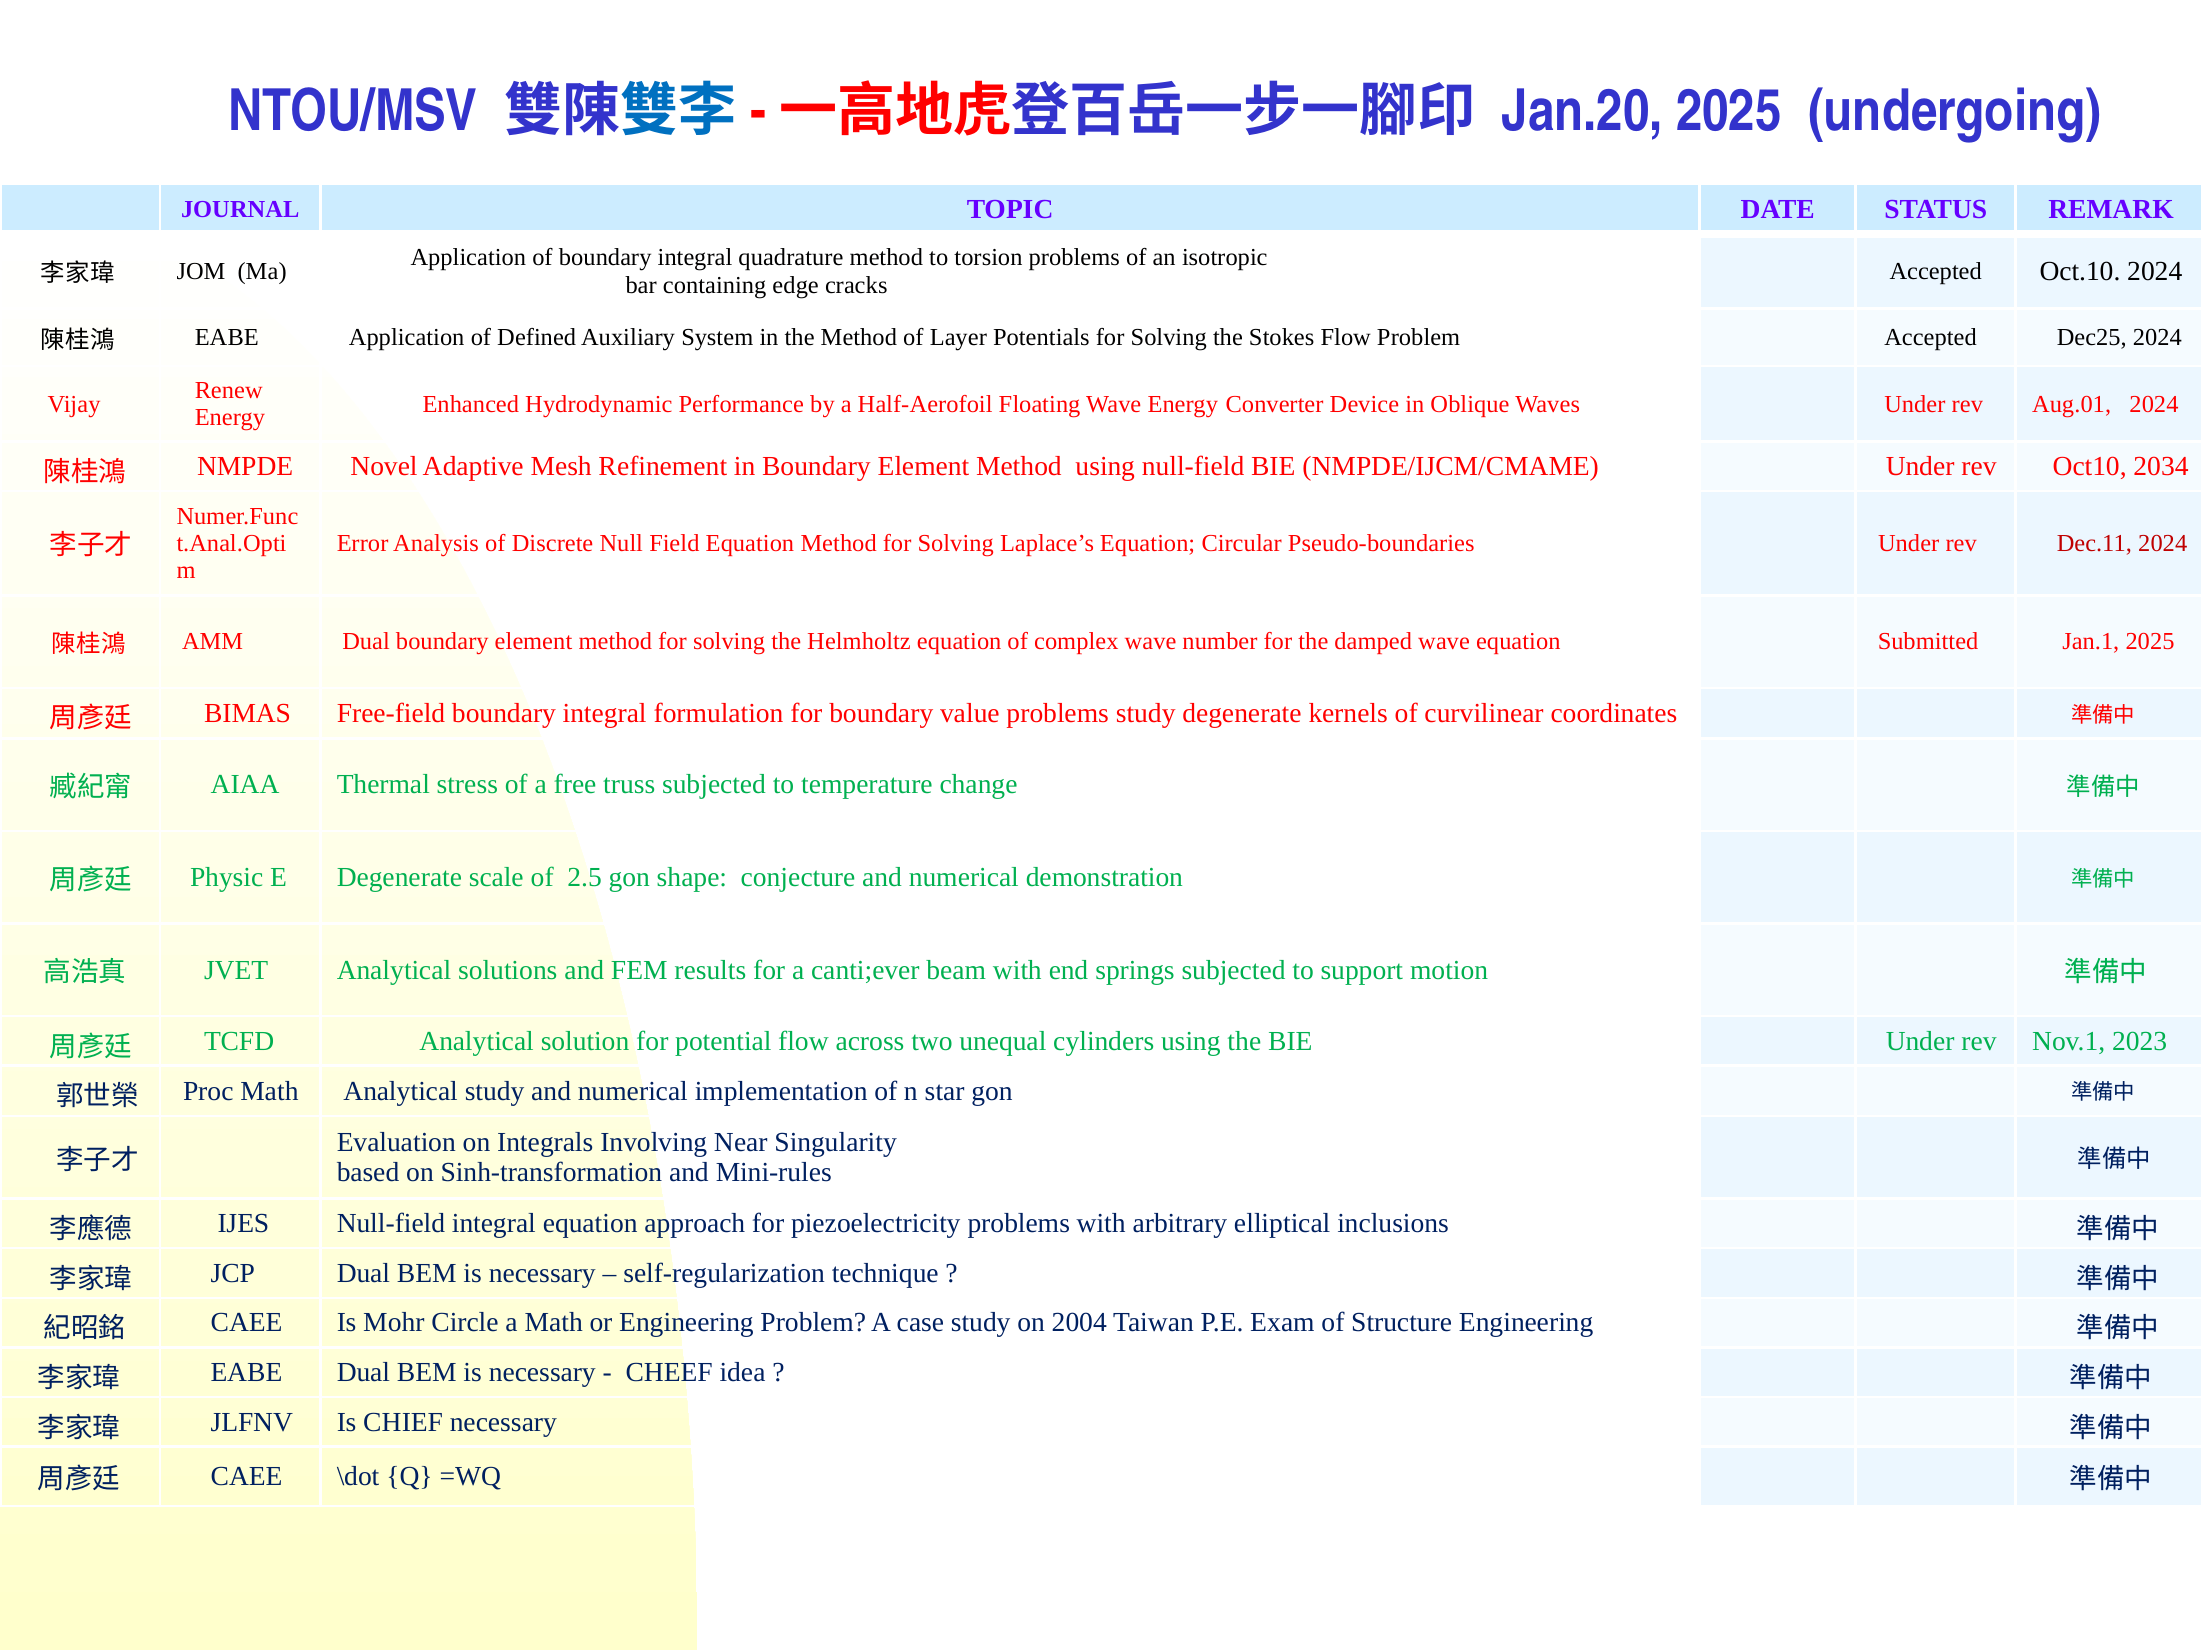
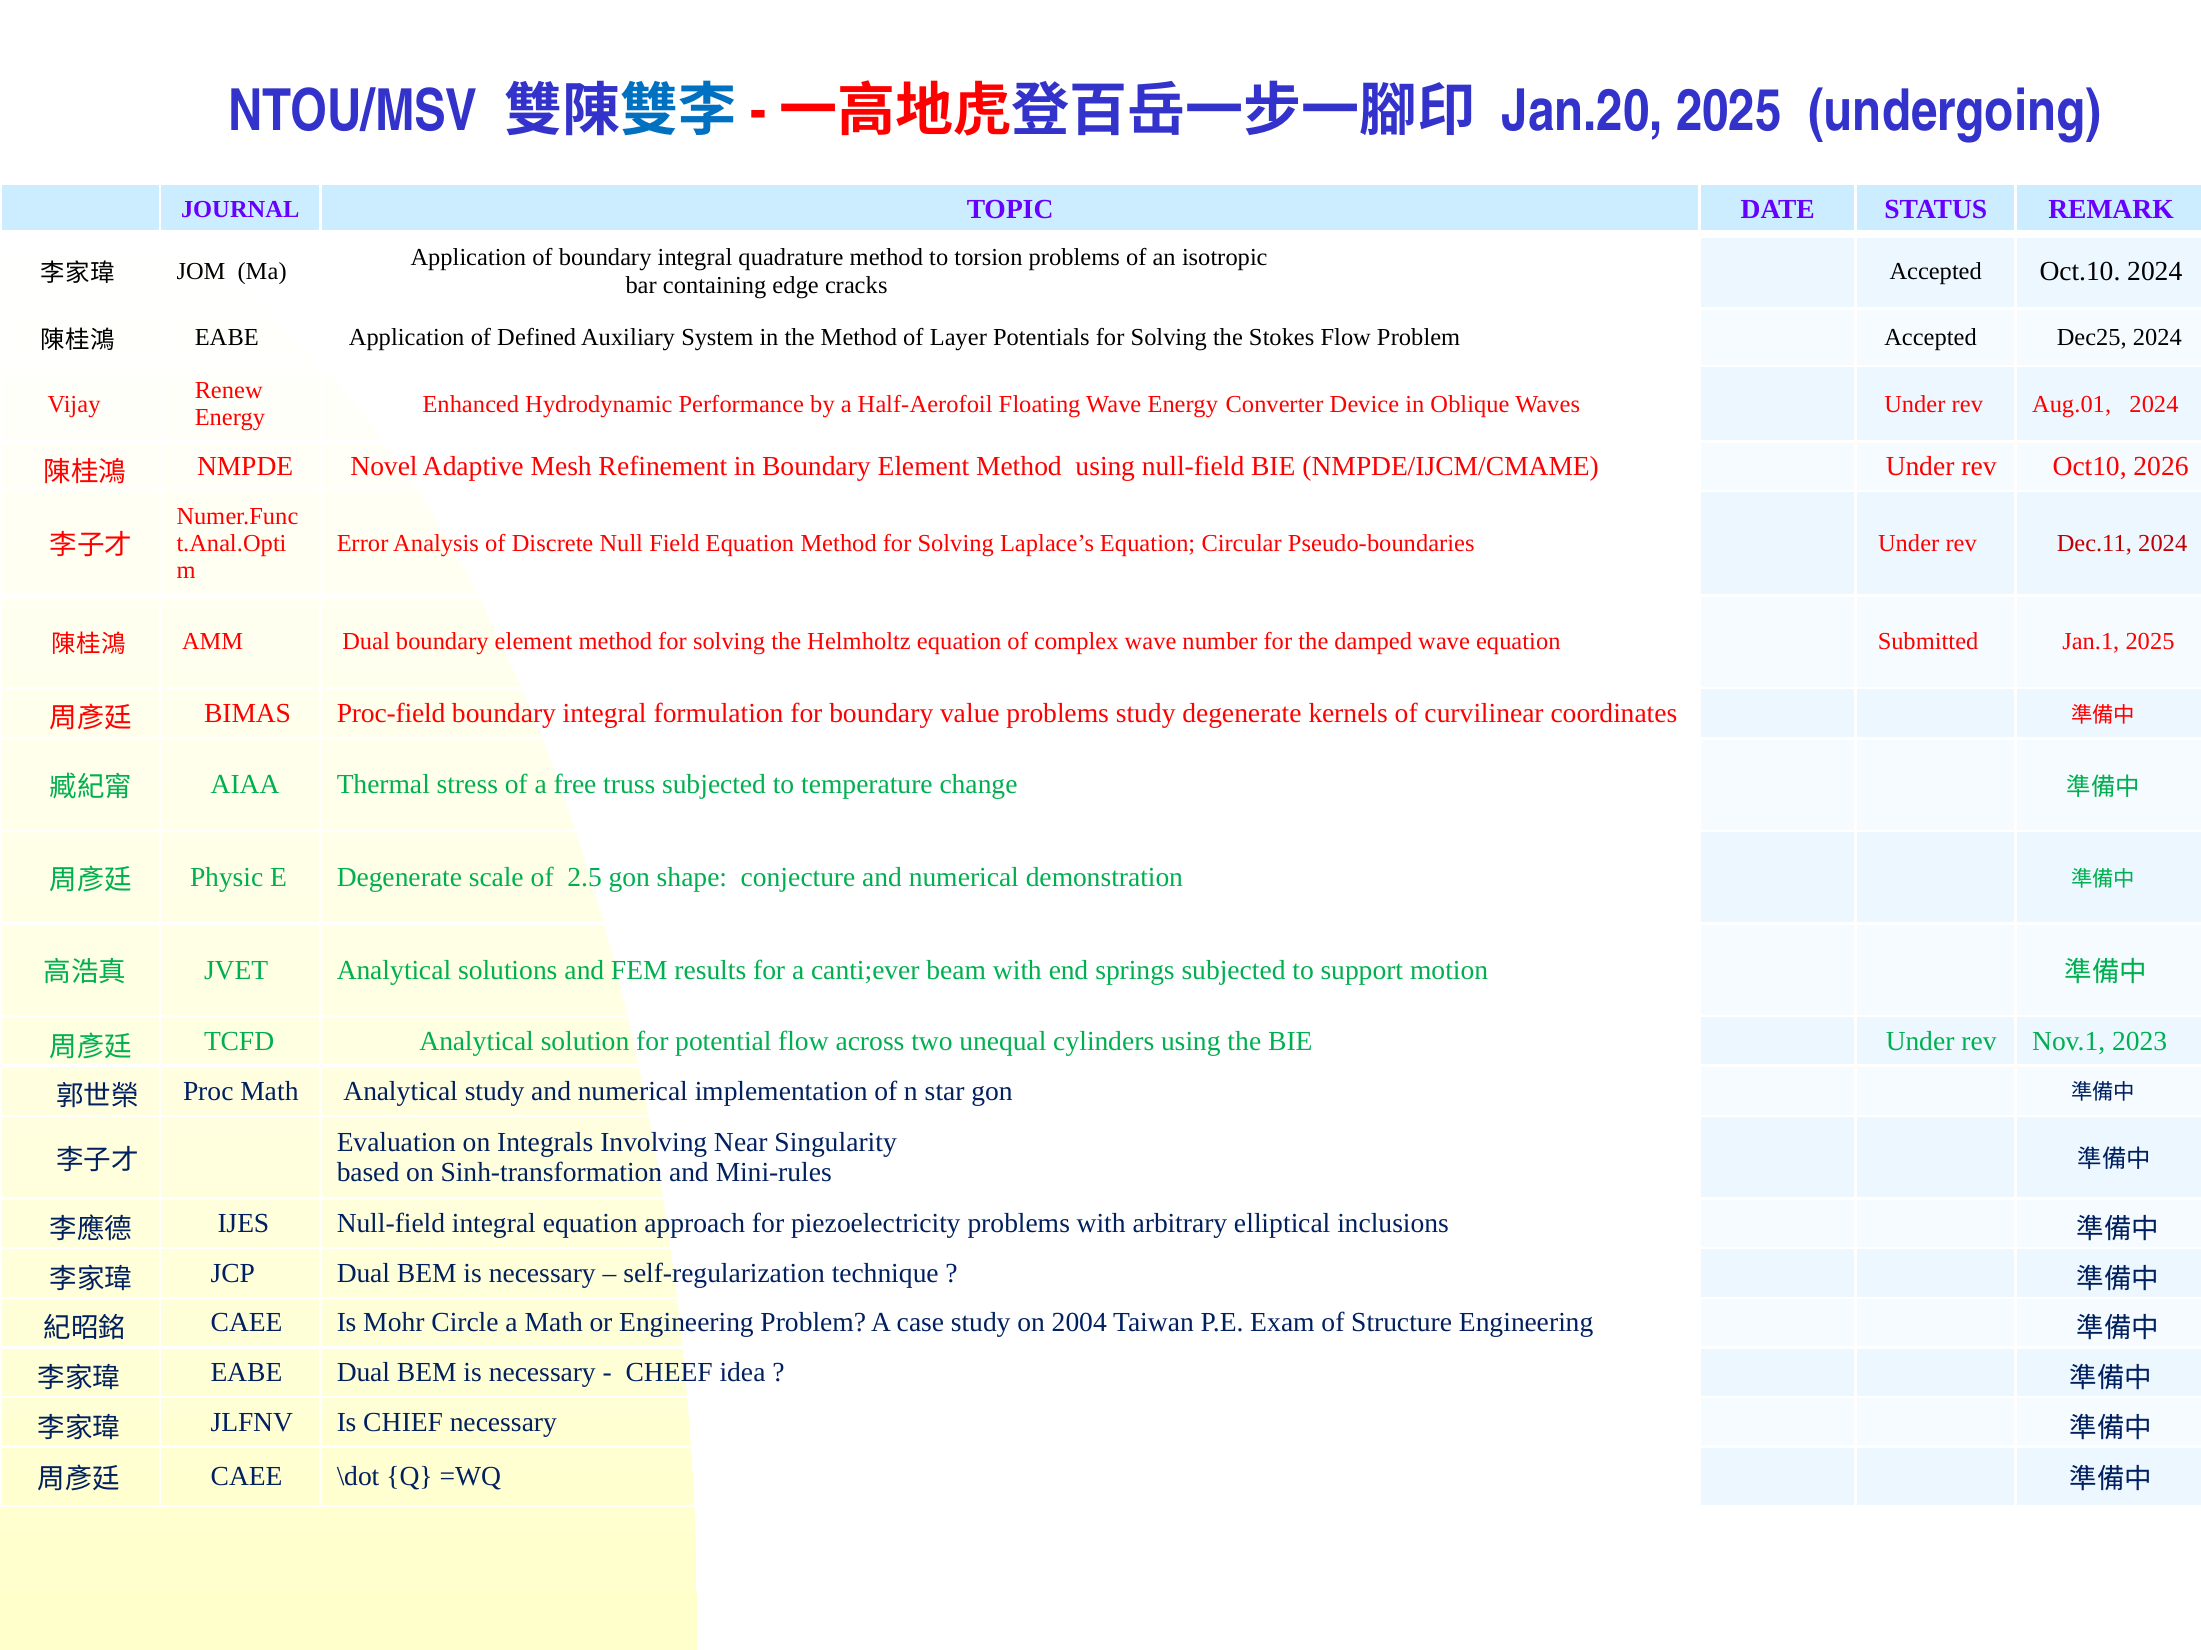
2034: 2034 -> 2026 (2161, 466)
Free-field: Free-field -> Proc-field (391, 714)
